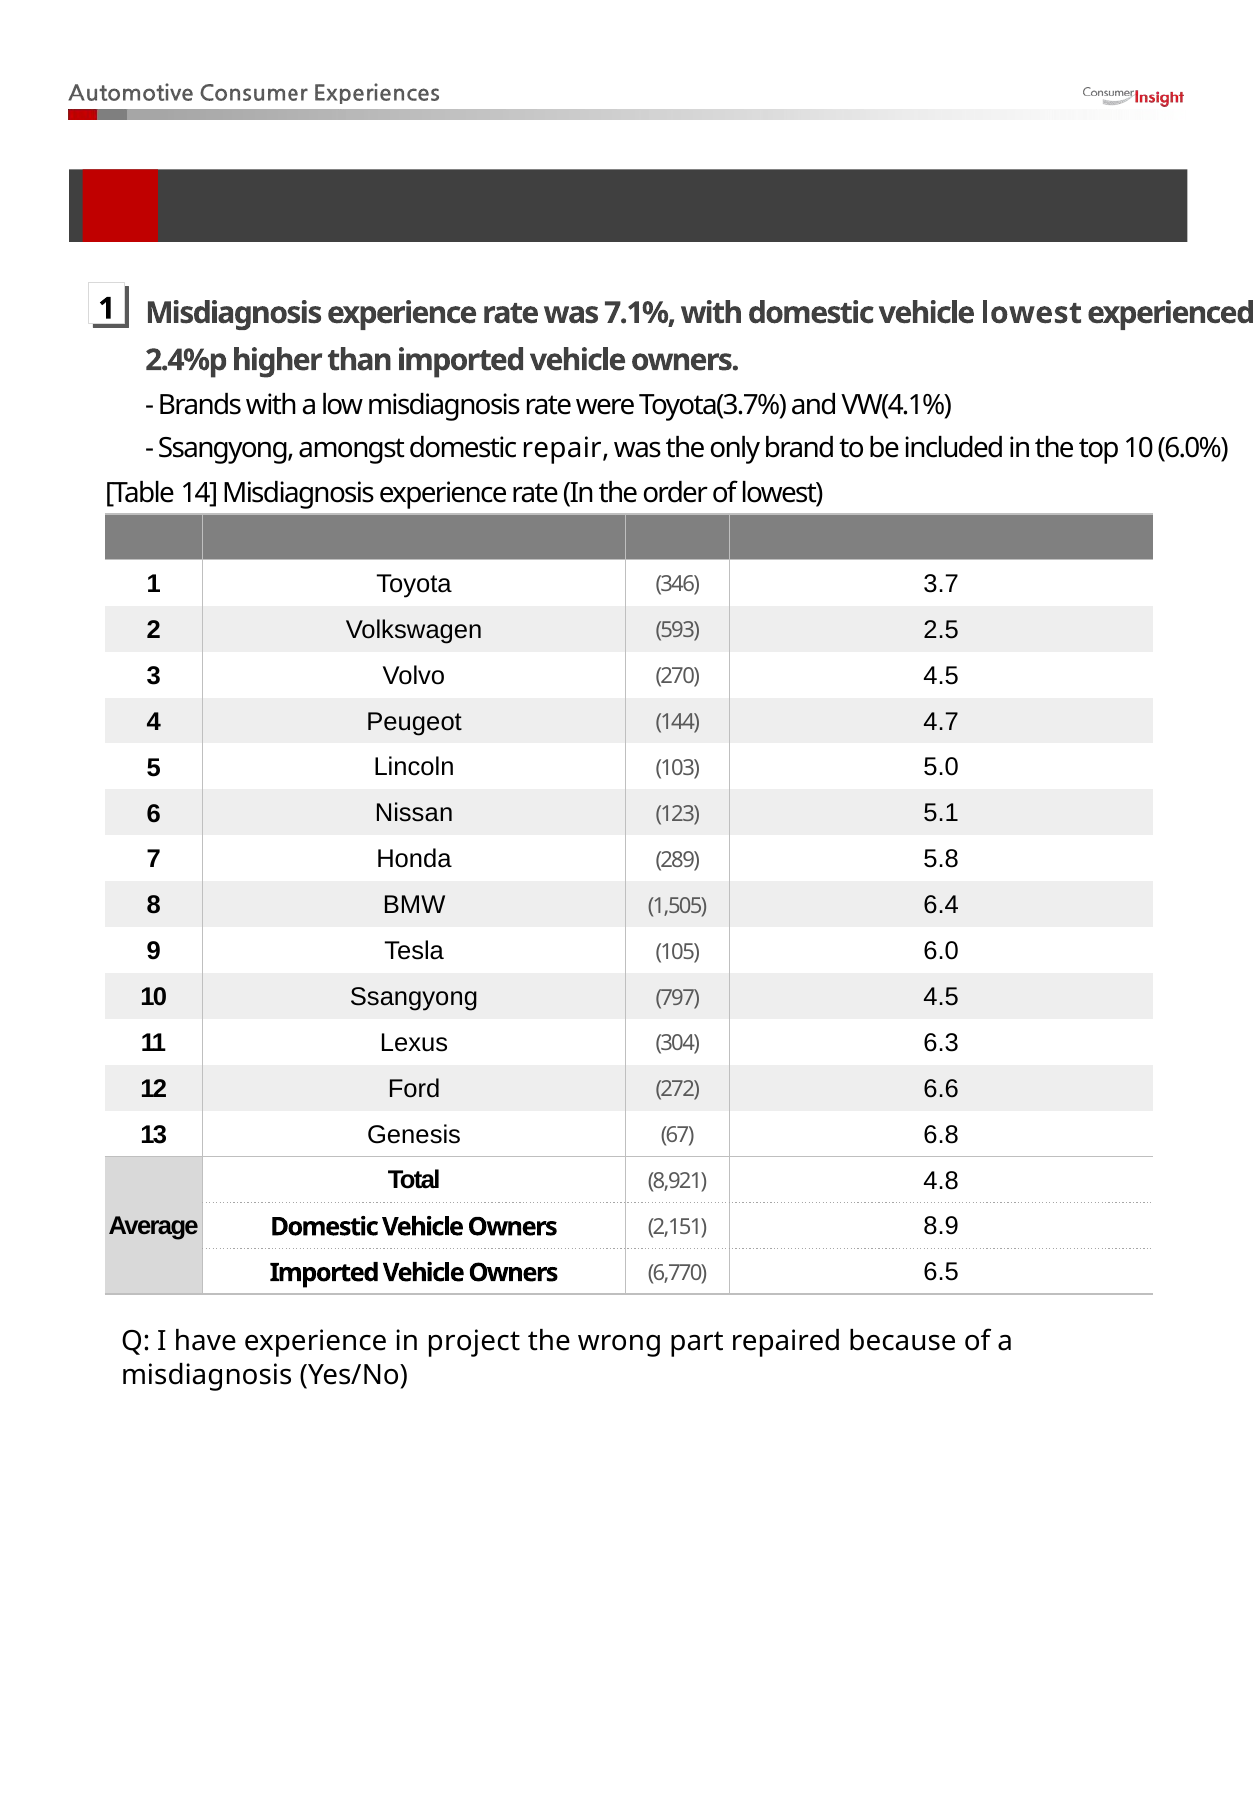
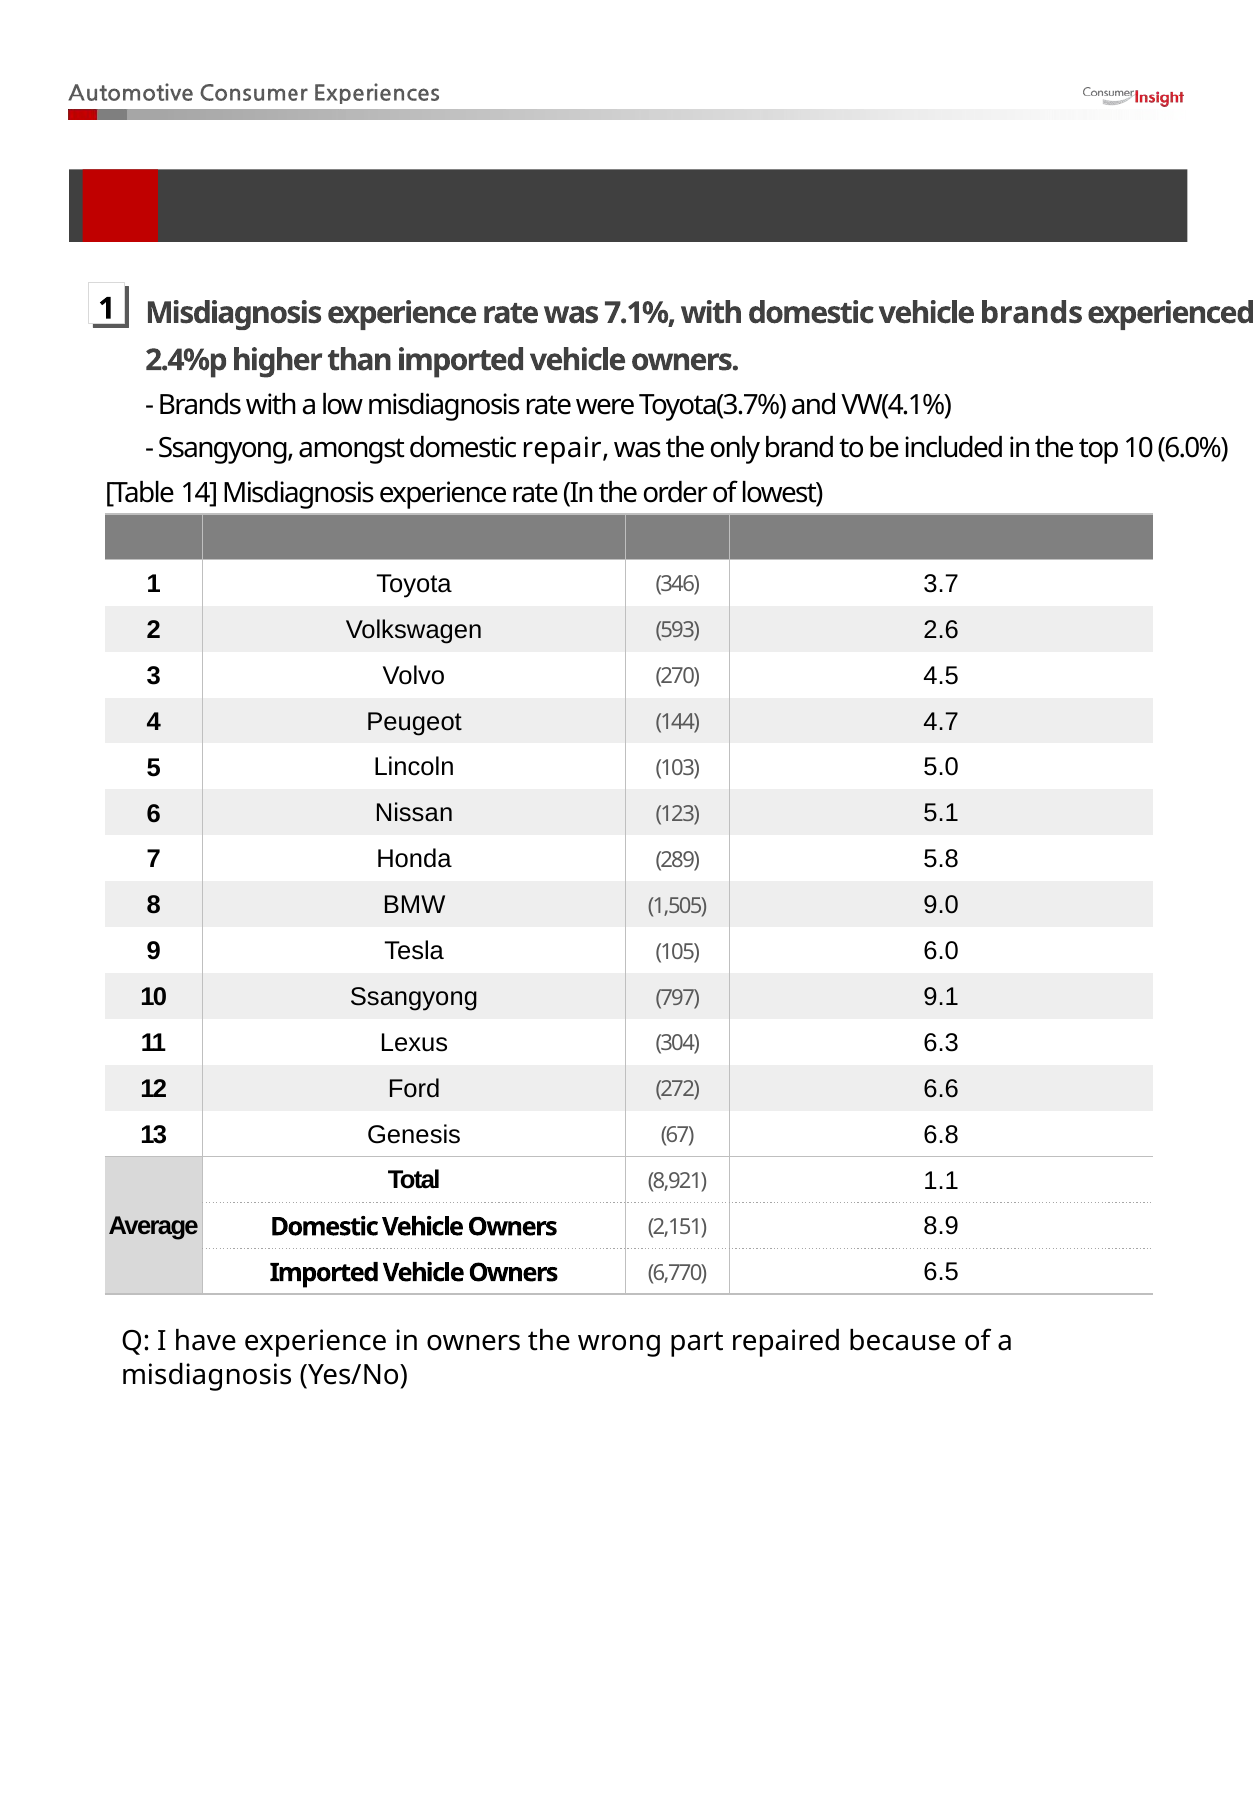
vehicle lowest: lowest -> brands (1032, 313)
2.5: 2.5 -> 2.6 (941, 630)
6.4: 6.4 -> 9.0 (941, 906)
797 4.5: 4.5 -> 9.1 (941, 997)
4.8: 4.8 -> 1.1 (941, 1181)
in project: project -> owners (474, 1342)
